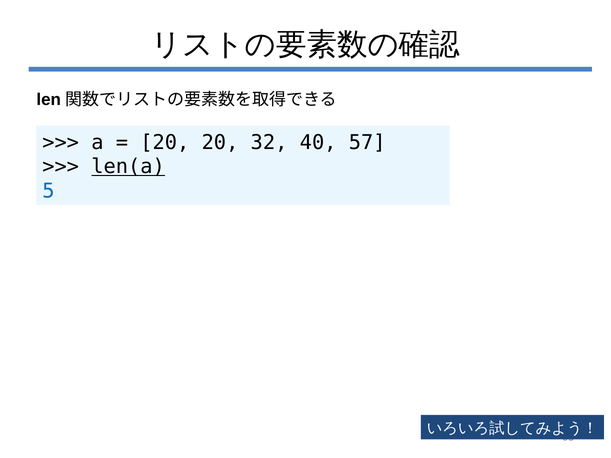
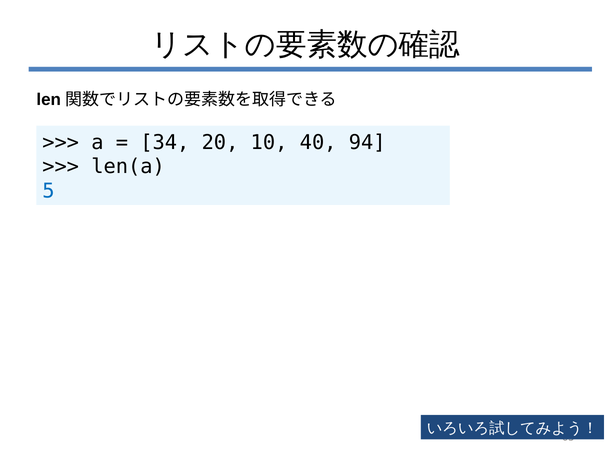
20: 20 -> 34 (165, 142)
32: 32 -> 10 (269, 142)
57: 57 -> 94 (367, 142)
len(a underline: present -> none (128, 167)
